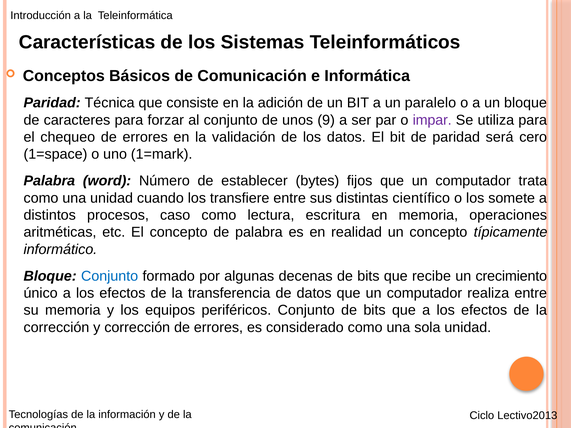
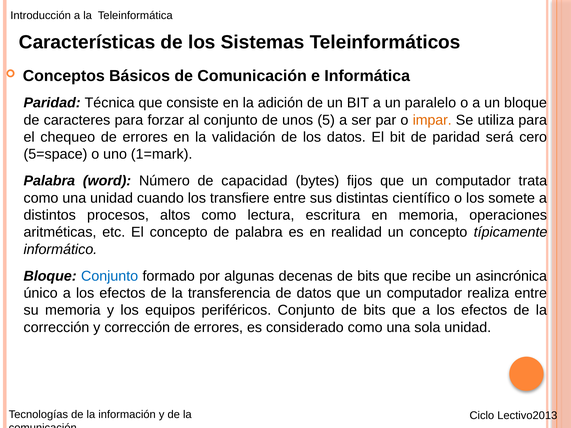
9: 9 -> 5 (326, 120)
impar colour: purple -> orange (432, 120)
1=space: 1=space -> 5=space (55, 154)
establecer: establecer -> capacidad (254, 181)
caso: caso -> altos (175, 215)
crecimiento: crecimiento -> asincrónica (511, 276)
